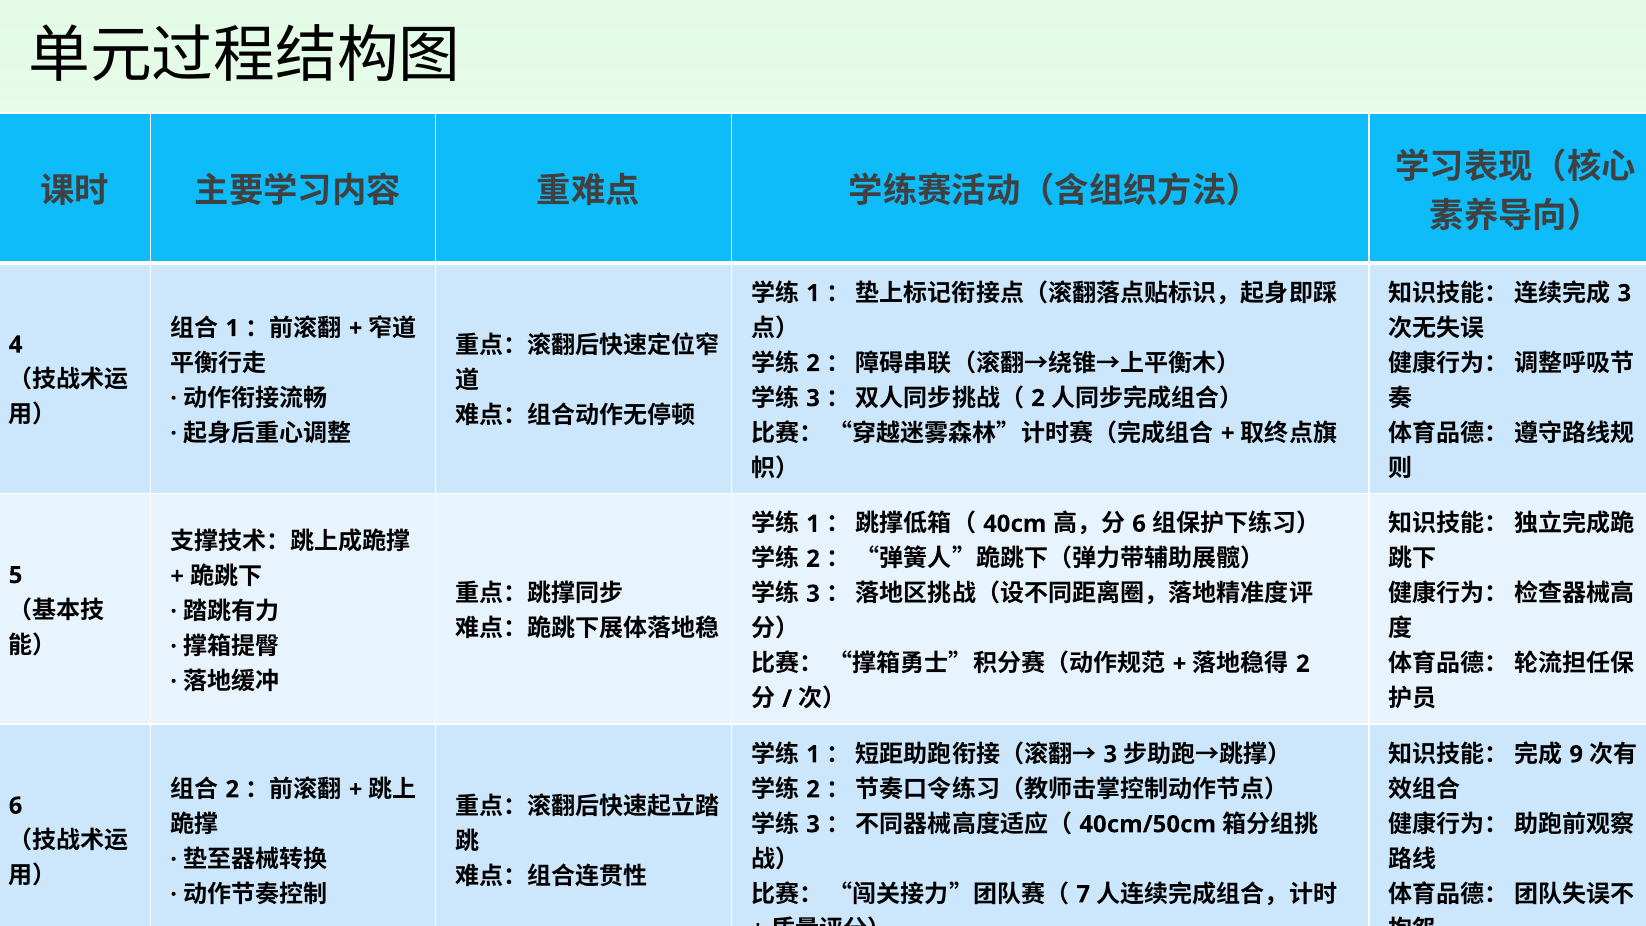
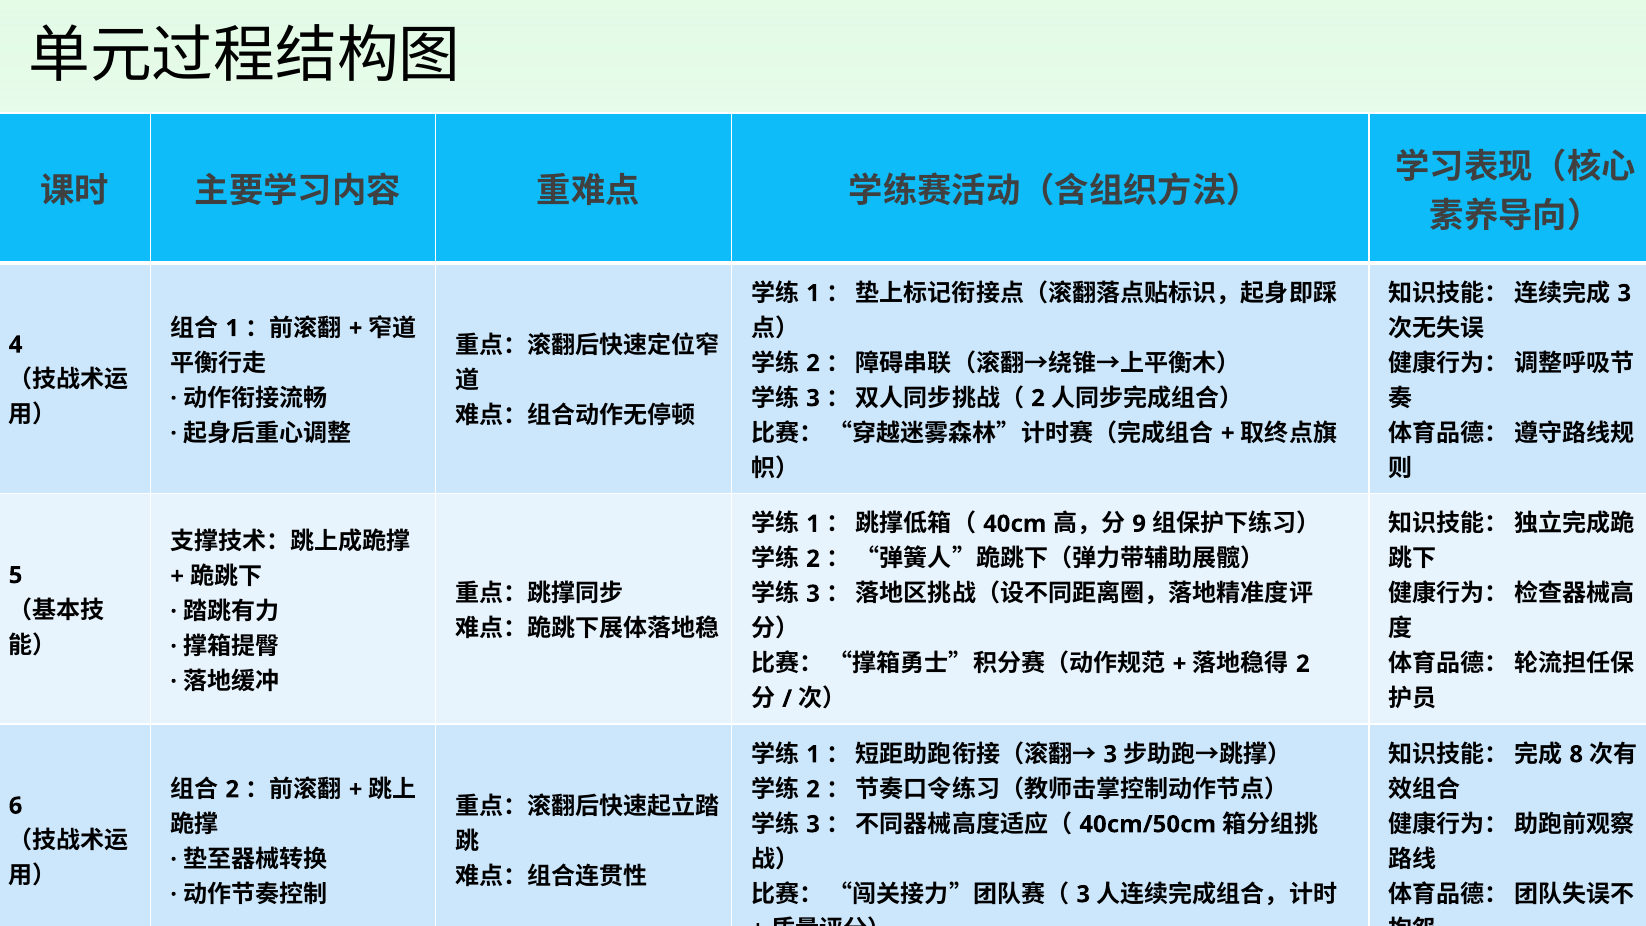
6: 6 -> 9 (1139, 524)
9: 9 -> 8 (1576, 754)
7: 7 -> 3 (1083, 894)
